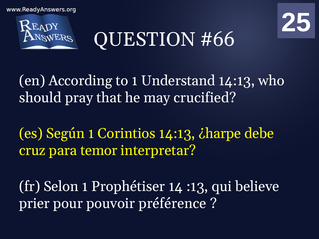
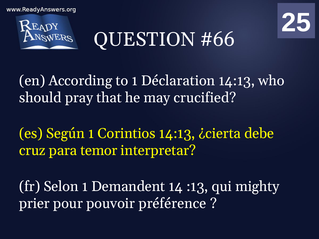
Understand: Understand -> Déclaration (178, 81)
¿harpe: ¿harpe -> ¿cierta (220, 134)
Prophétiser: Prophétiser -> Demandent (128, 187)
believe: believe -> mighty (257, 187)
